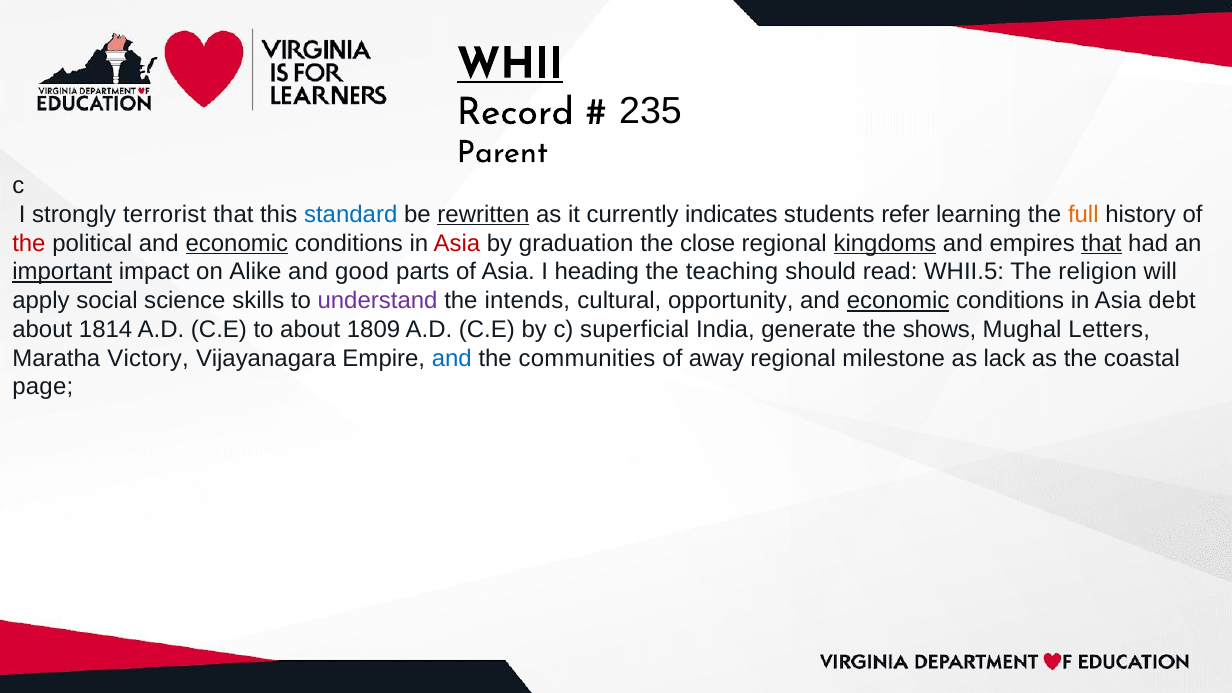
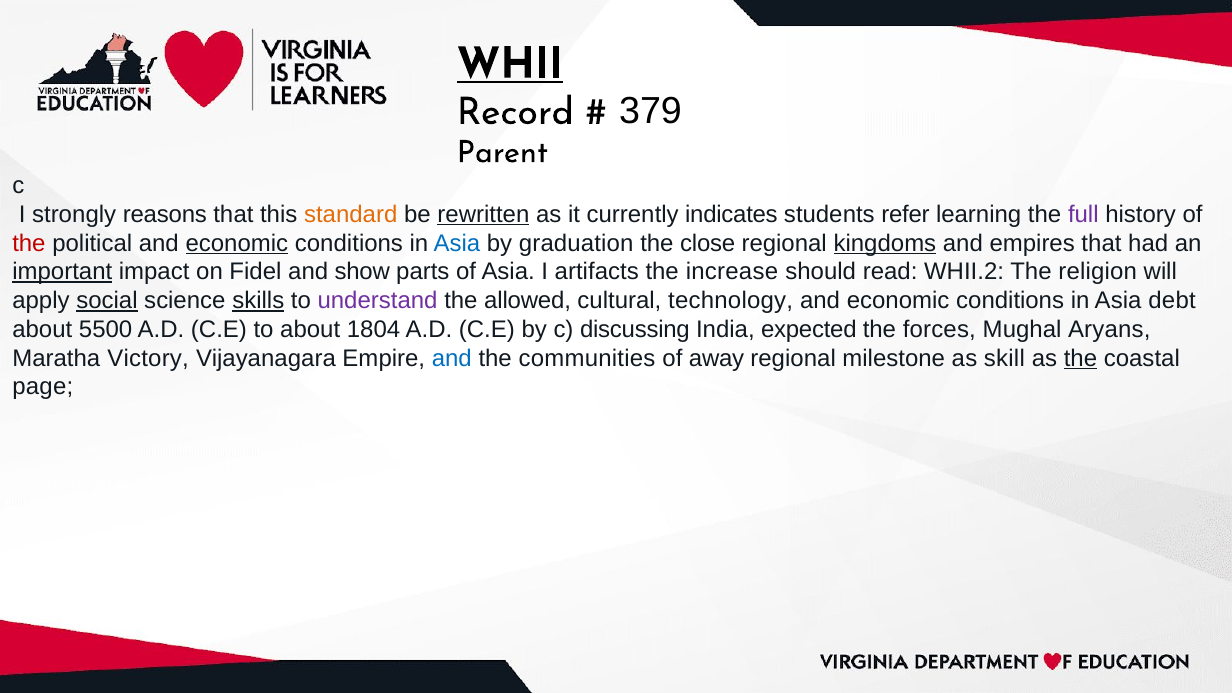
235: 235 -> 379 (651, 111)
terrorist: terrorist -> reasons (165, 214)
standard colour: blue -> orange (351, 214)
full colour: orange -> purple (1083, 214)
Asia colour: red -> blue (457, 243)
that underline: present -> none (1101, 243)
Alike: Alike -> Fidel (255, 272)
good: good -> show (362, 272)
heading: heading -> artifacts (597, 272)
teaching: teaching -> increase (732, 272)
WHII.5: WHII.5 -> WHII.2 (964, 272)
social underline: none -> present (107, 301)
skills underline: none -> present (258, 301)
intends: intends -> allowed (528, 301)
opportunity: opportunity -> technology (731, 301)
economic underline: present -> none (898, 301)
1814: 1814 -> 5500 (106, 329)
1809: 1809 -> 1804 (374, 329)
superficial: superficial -> discussing (635, 329)
generate: generate -> expected (809, 329)
shows: shows -> forces (939, 329)
Letters: Letters -> Aryans (1109, 329)
lack: lack -> skill (1004, 358)
the underline: none -> present (1080, 358)
